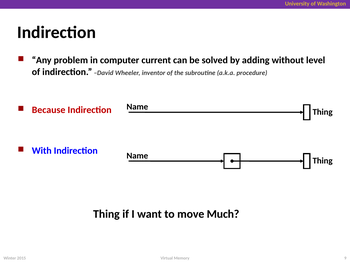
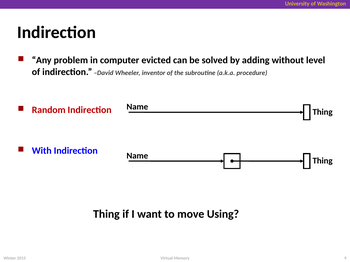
current: current -> evicted (156, 60)
Because: Because -> Random (49, 110)
Much: Much -> Using (223, 214)
